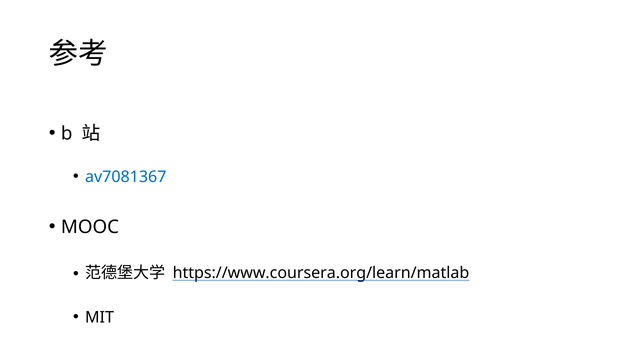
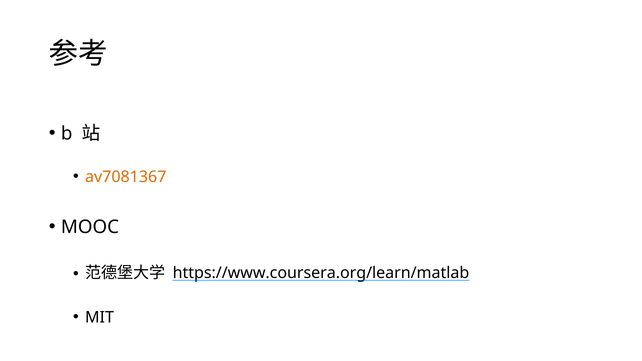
av7081367 colour: blue -> orange (126, 177)
